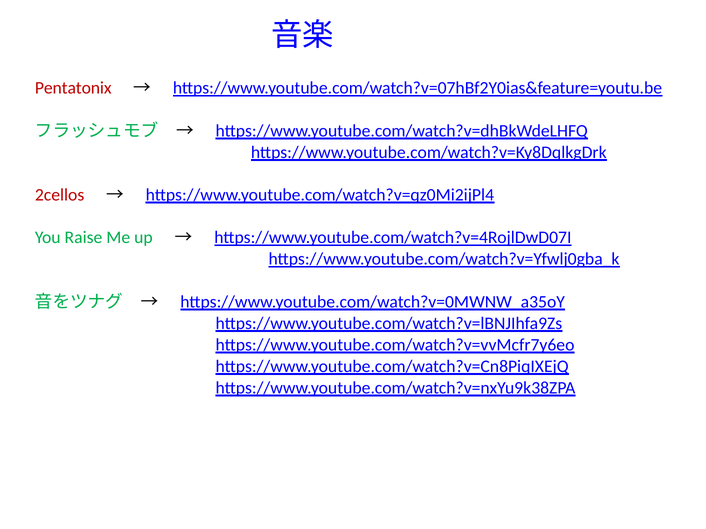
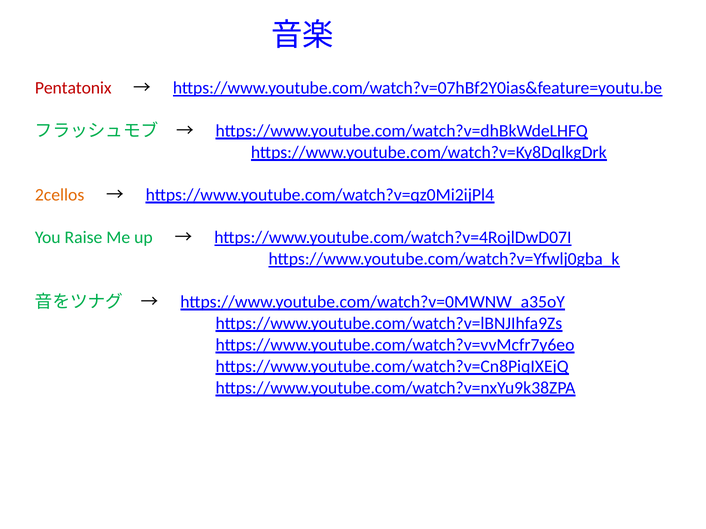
2cellos colour: red -> orange (60, 195)
